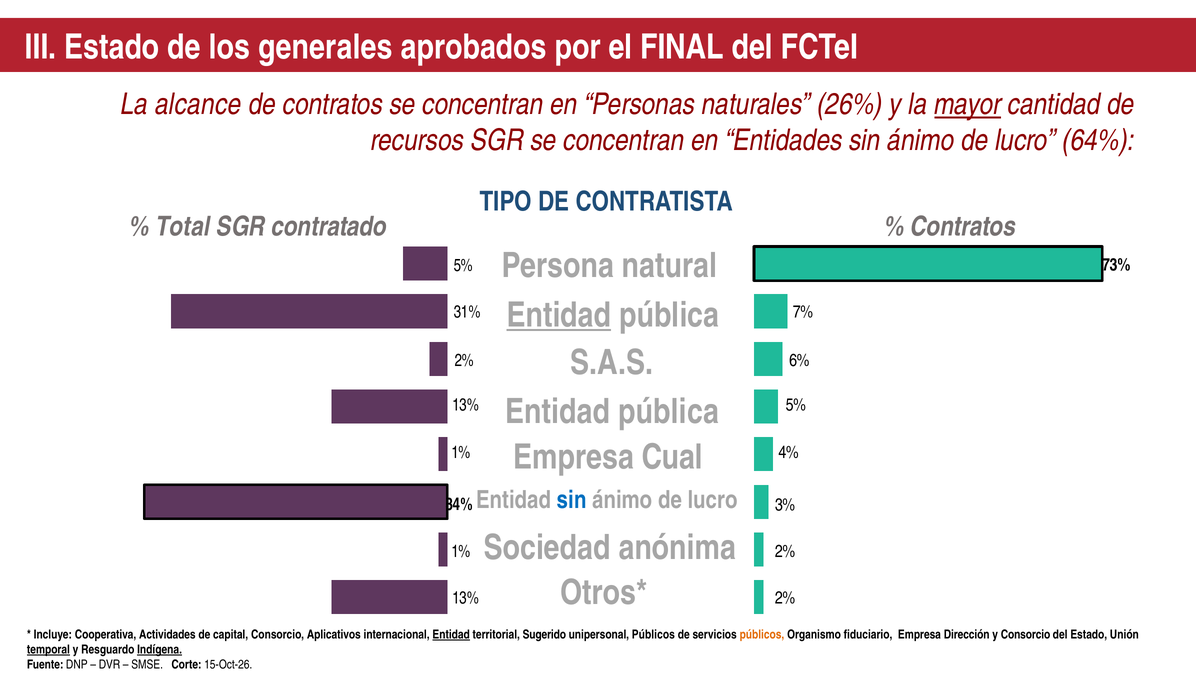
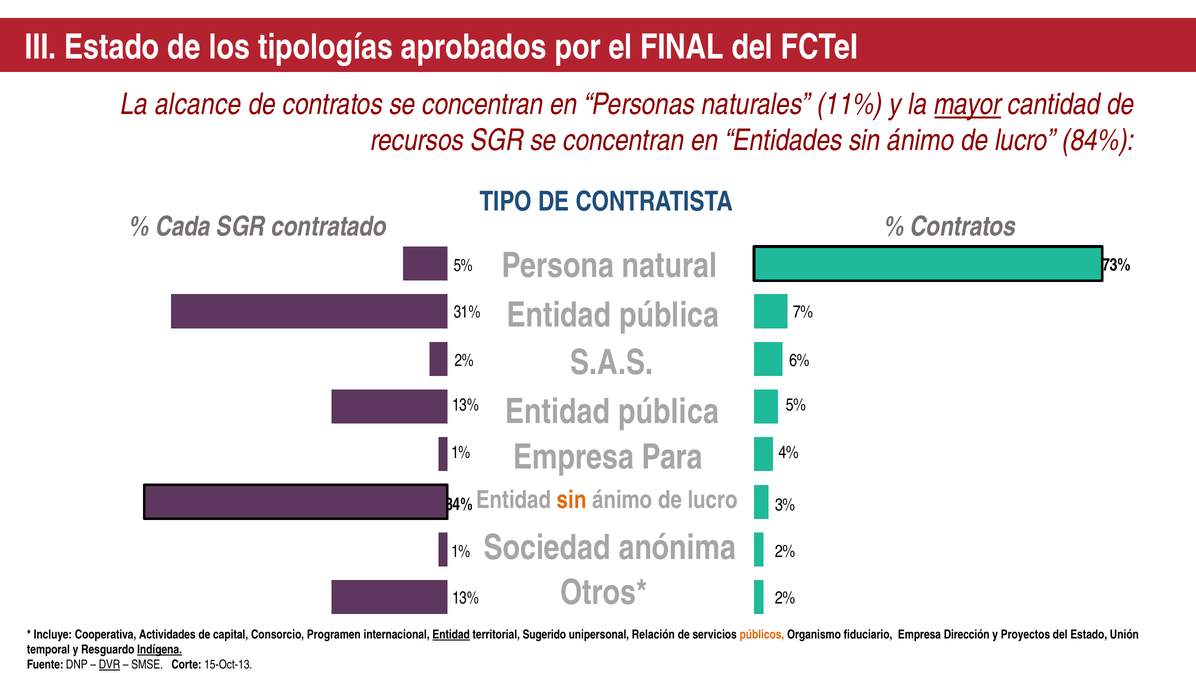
generales: generales -> tipologías (326, 47)
26%: 26% -> 11% (850, 105)
64%: 64% -> 84% (1099, 140)
Total: Total -> Cada (183, 227)
Entidad underline: present -> none (559, 315)
Cual: Cual -> Para (672, 457)
sin colour: blue -> orange (572, 500)
Aplicativos: Aplicativos -> Programen (334, 634)
unipersonal Públicos: Públicos -> Relación (653, 634)
y Consorcio: Consorcio -> Proyectos (1025, 634)
temporal underline: present -> none (48, 649)
DVR underline: none -> present (110, 664)
15-Oct-26: 15-Oct-26 -> 15-Oct-13 (228, 664)
